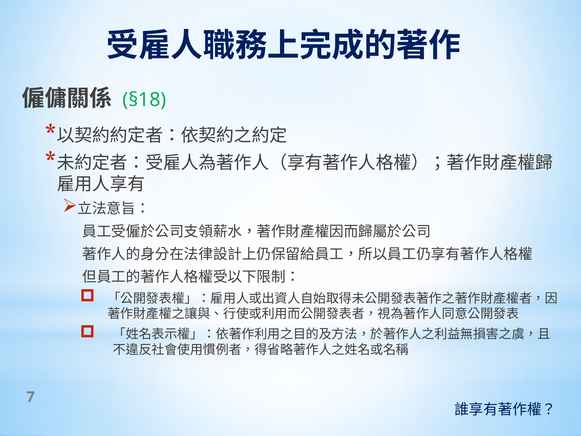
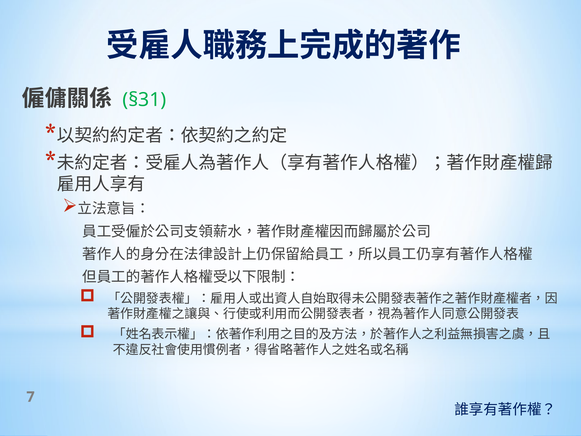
§18: §18 -> §31 (144, 100)
